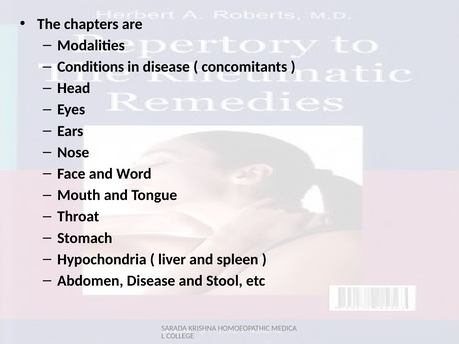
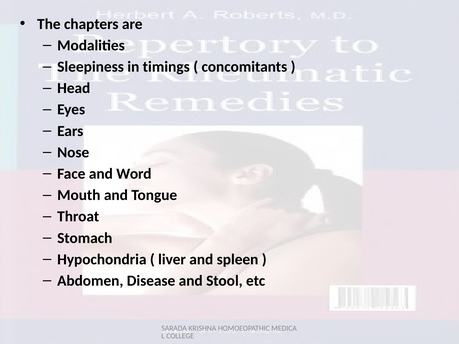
Conditions: Conditions -> Sleepiness (91, 67)
in disease: disease -> timings (166, 67)
